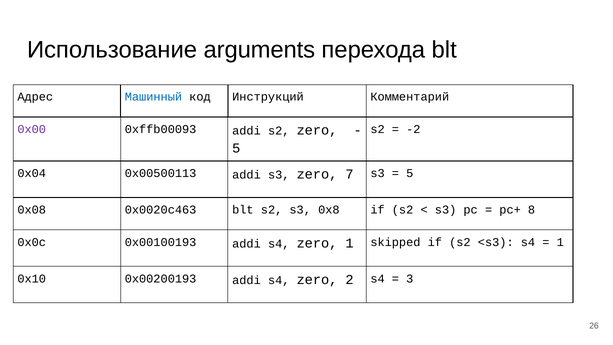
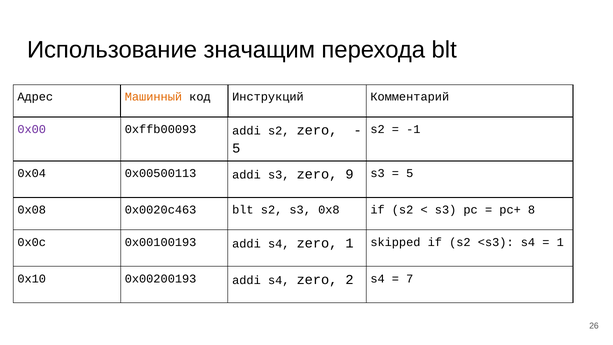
arguments: arguments -> значащим (259, 50)
Машинный colour: blue -> orange (153, 97)
-2: -2 -> -1 (413, 129)
7: 7 -> 9 (350, 174)
3: 3 -> 7 (410, 278)
